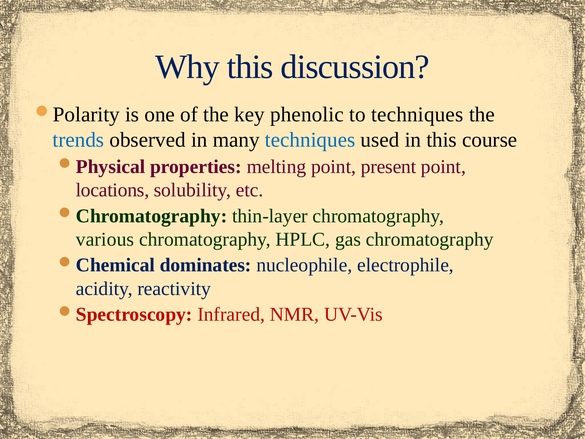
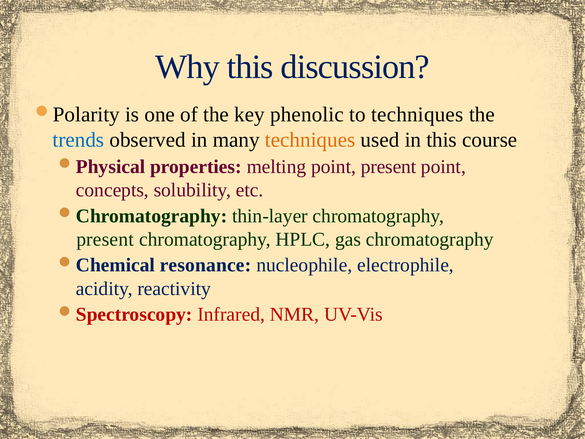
techniques colour: blue -> orange (310, 140)
locations: locations -> concepts (112, 190)
various: various -> present (105, 239)
dominates: dominates -> resonance (205, 265)
